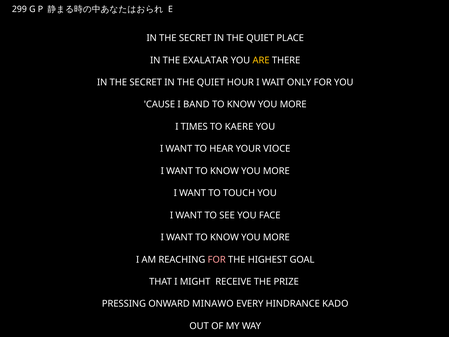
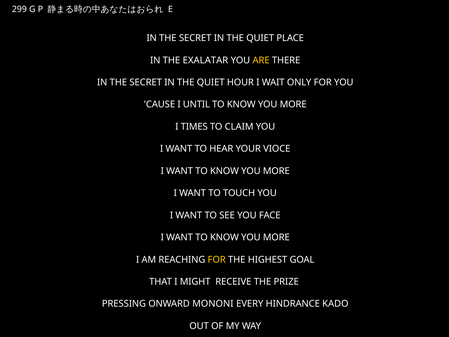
BAND: BAND -> UNTIL (196, 104)
KAERE: KAERE -> CLAIM (239, 127)
FOR colour: pink -> yellow (217, 259)
MINAWO: MINAWO -> MONONI (213, 304)
